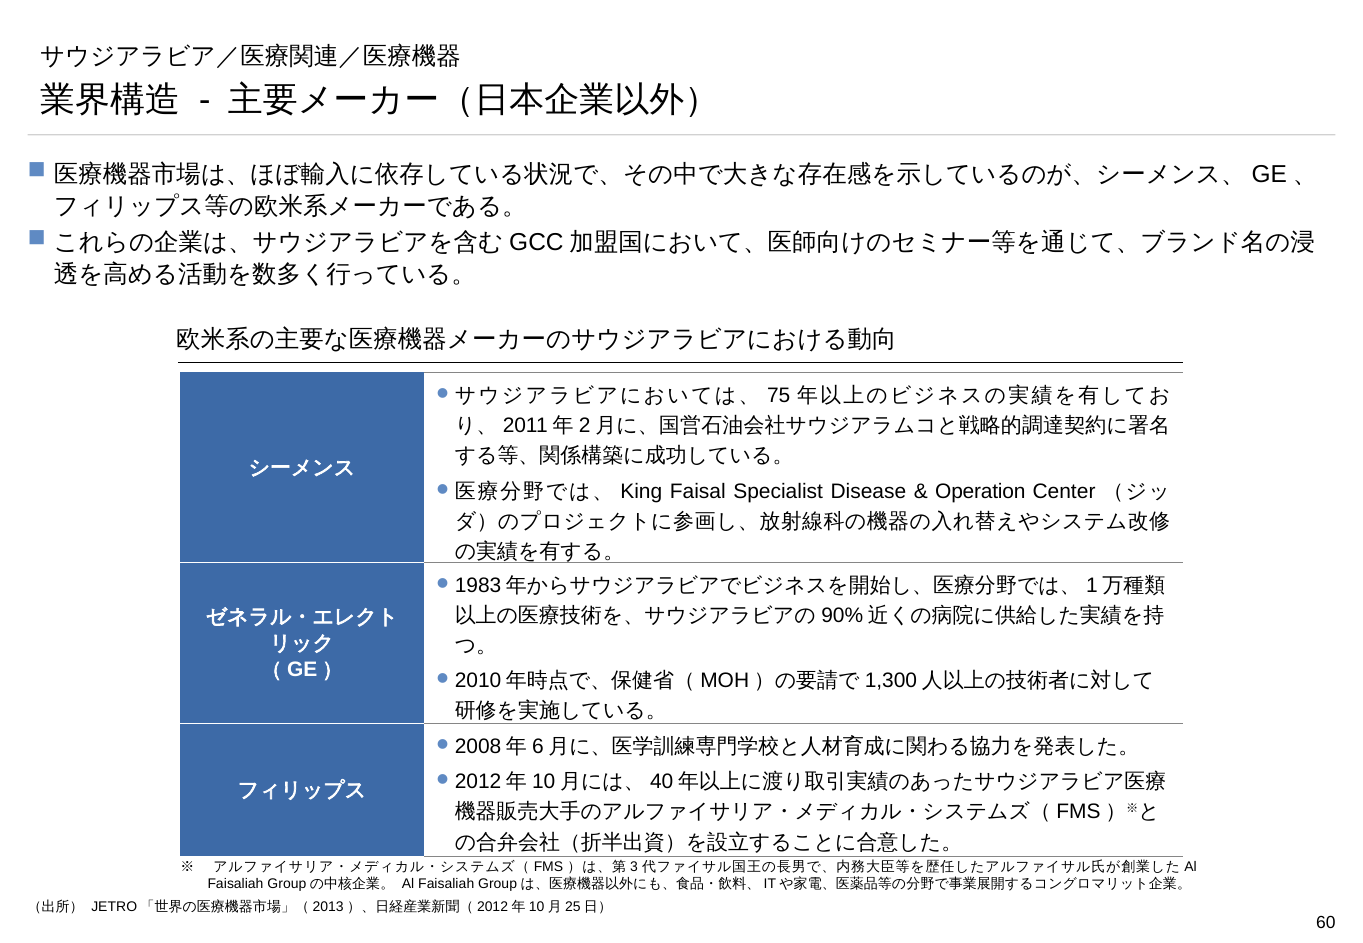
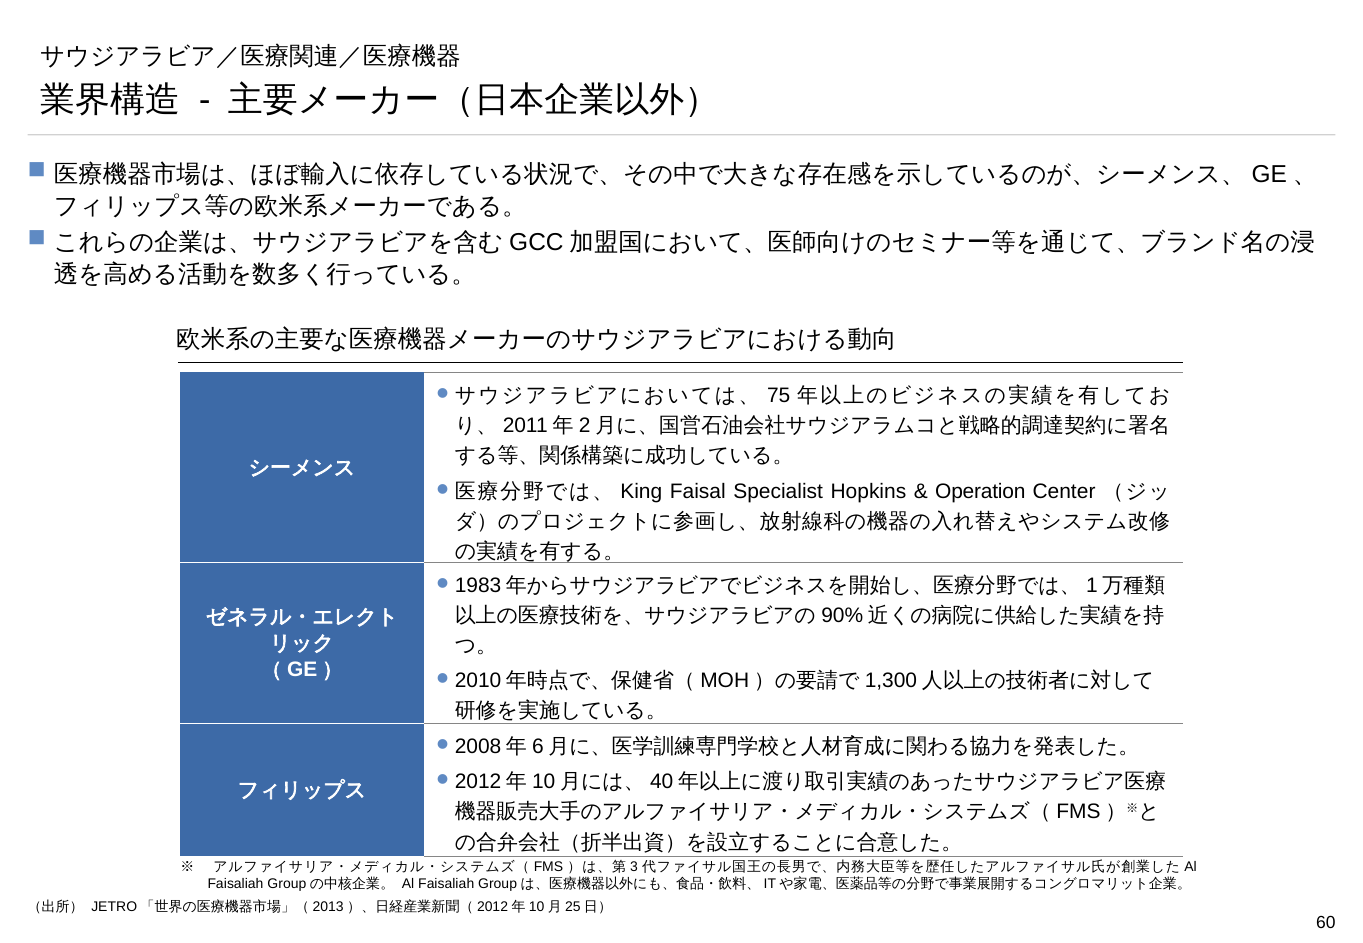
Disease: Disease -> Hopkins (868, 491)
